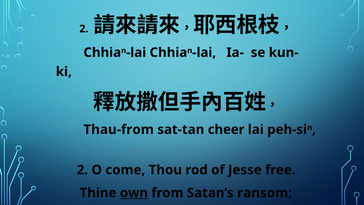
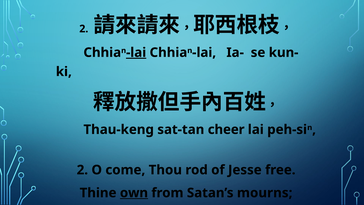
lai underline: none -> present (136, 52)
Thau-from: Thau-from -> Thau-keng (119, 129)
ransom: ransom -> mourns (265, 193)
